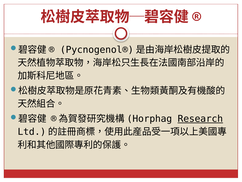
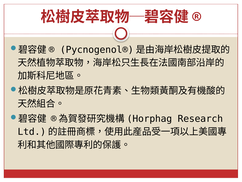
Research underline: present -> none (200, 119)
